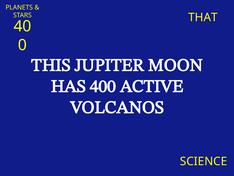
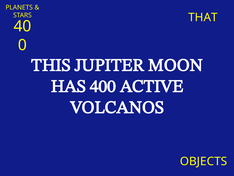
SCIENCE: SCIENCE -> OBJECTS (204, 161)
